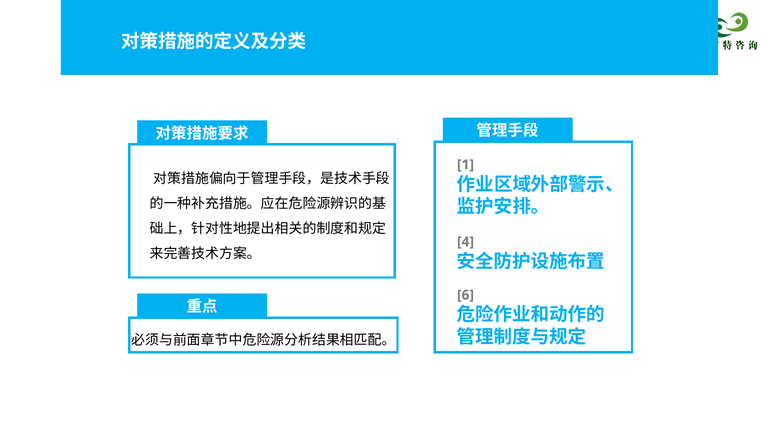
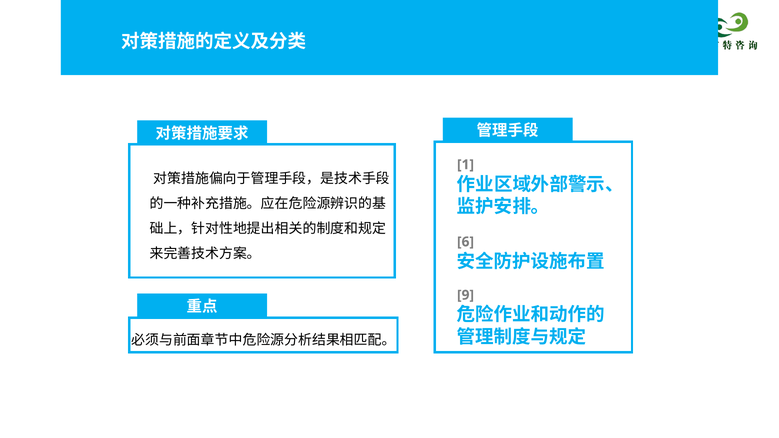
4: 4 -> 6 (466, 242)
6: 6 -> 9 (466, 295)
